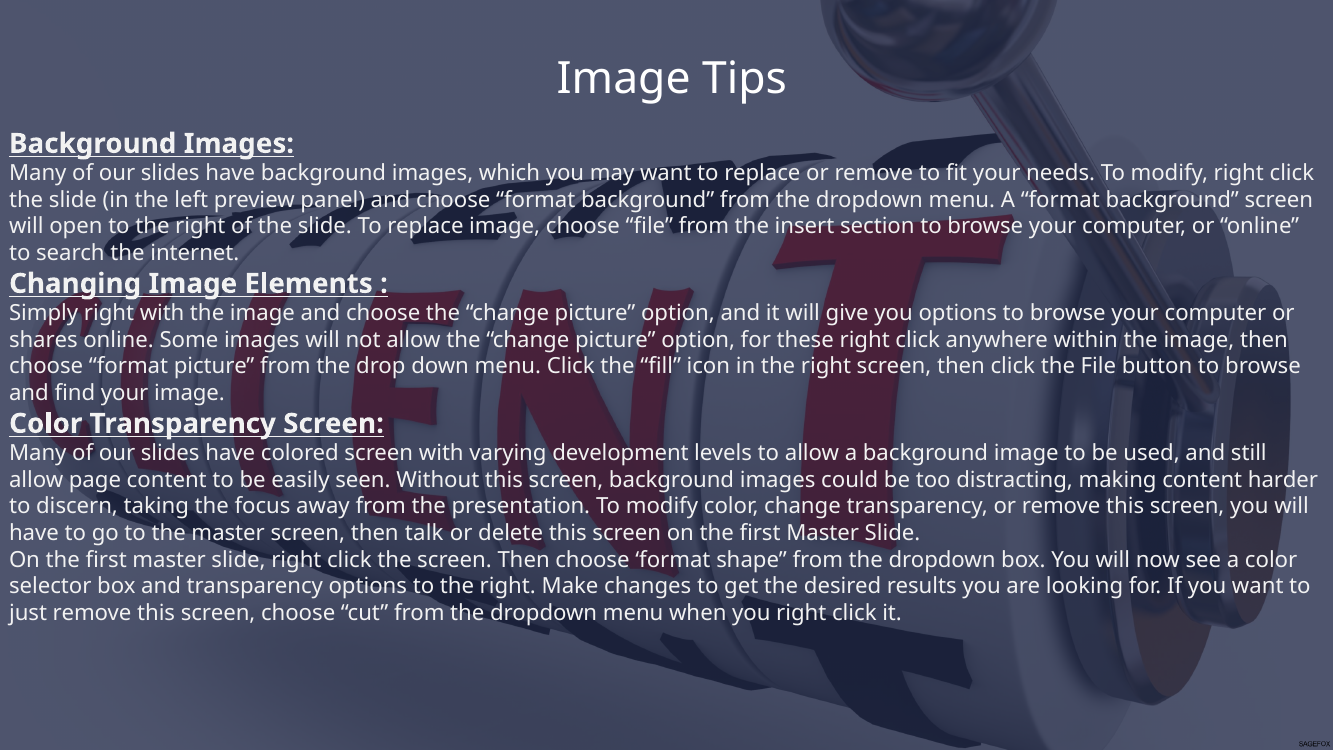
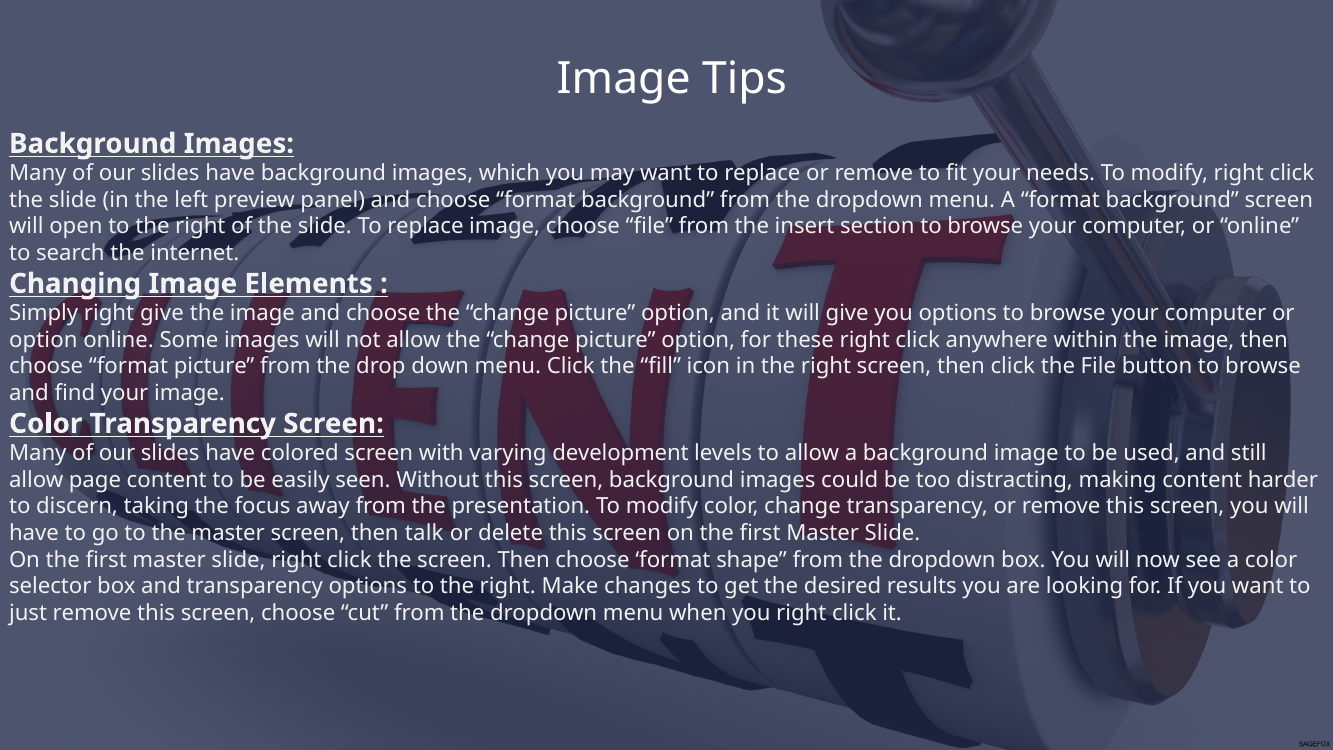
right with: with -> give (162, 313)
shares: shares -> option (43, 340)
